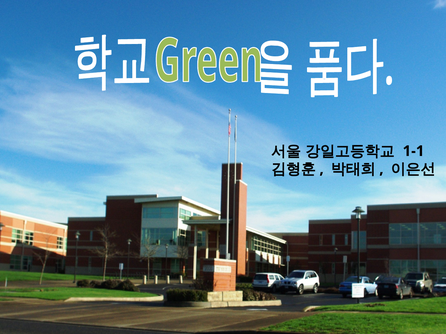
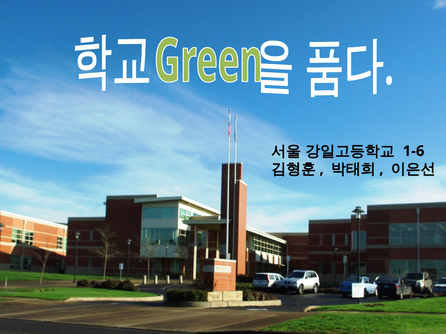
1-1: 1-1 -> 1-6 (414, 151)
